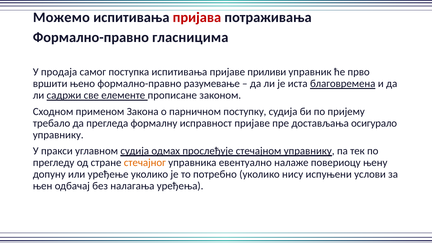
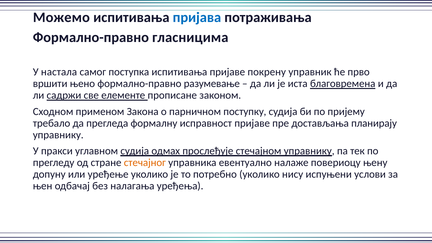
пријава colour: red -> blue (197, 17)
продаја: продаја -> настала (59, 72)
приливи: приливи -> покрену (267, 72)
осигурало: осигурало -> планирају (374, 123)
